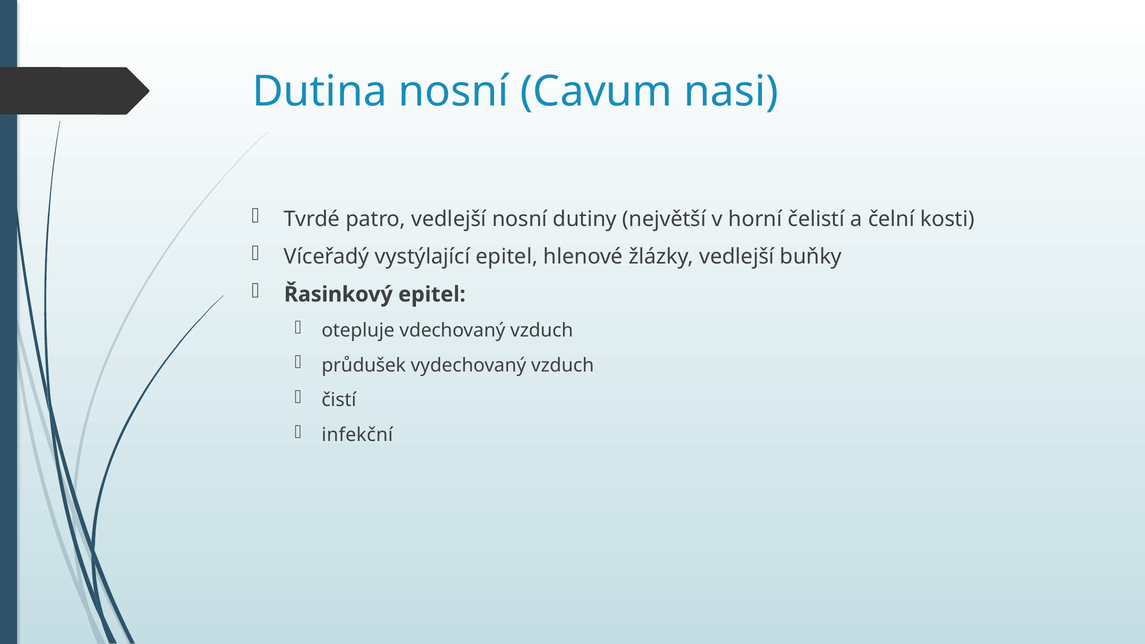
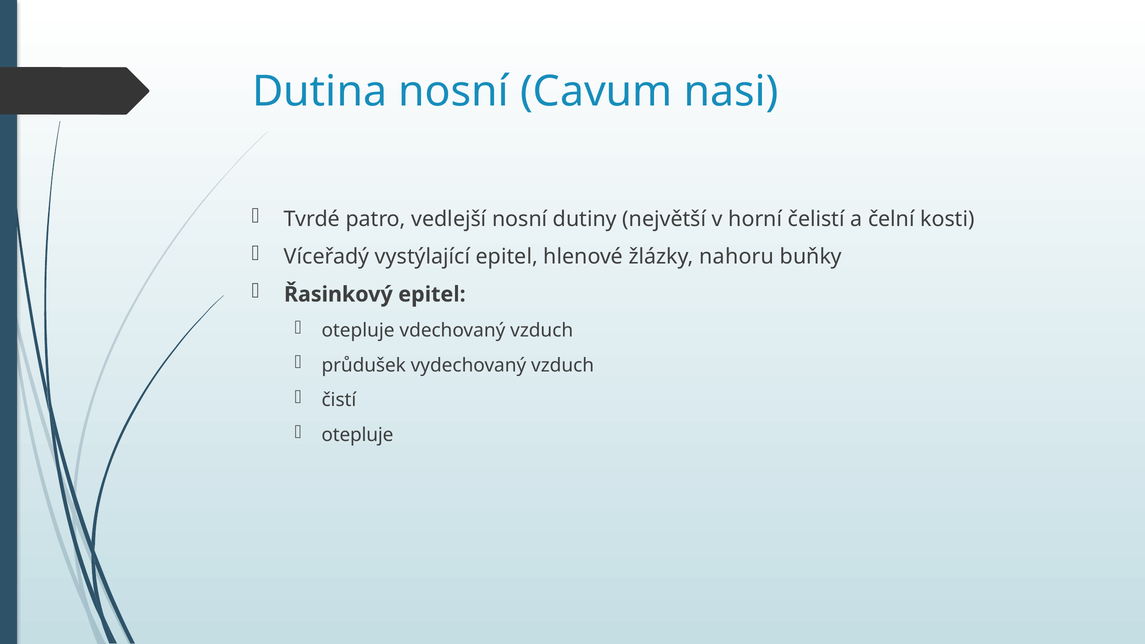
žlázky vedlejší: vedlejší -> nahoru (737, 257)
infekční: infekční -> otepluje (357, 435)
